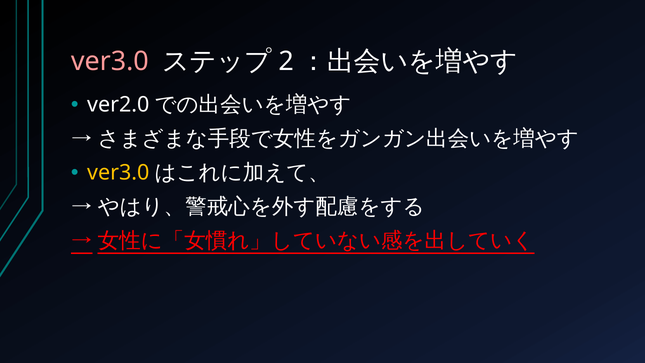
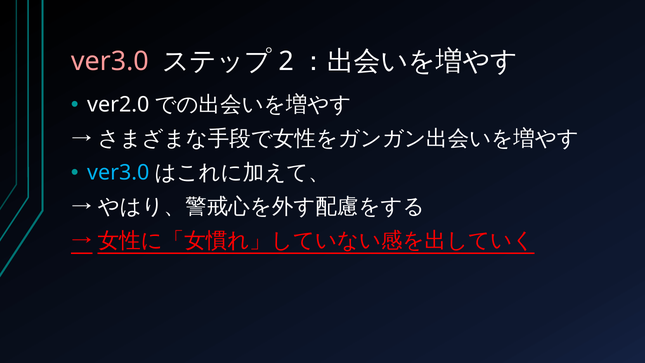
ver3.0 colour: yellow -> light blue (118, 173)
